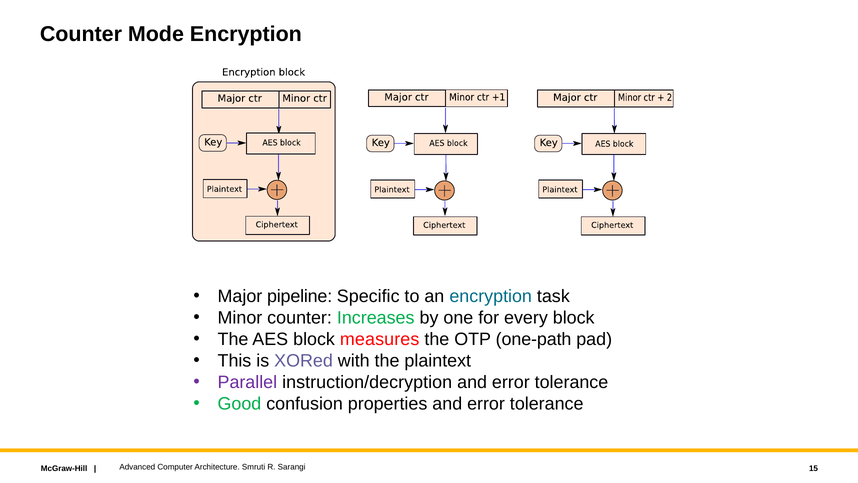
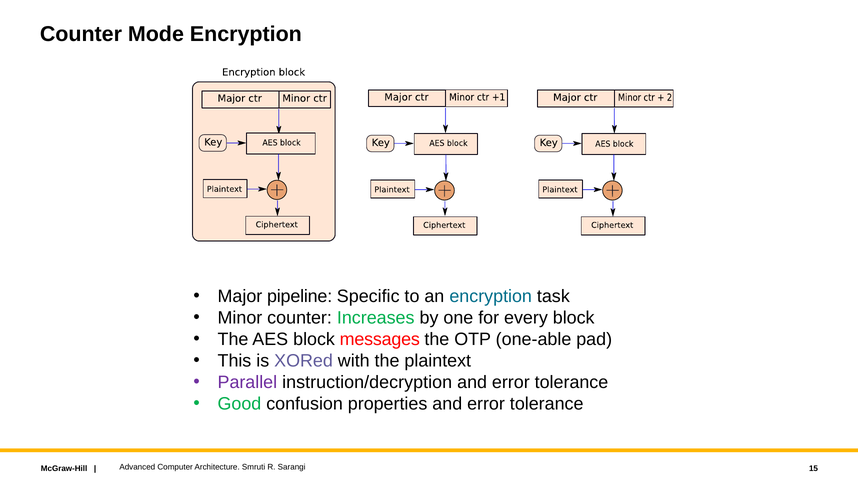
measures: measures -> messages (380, 339)
one-path: one-path -> one-able (534, 339)
